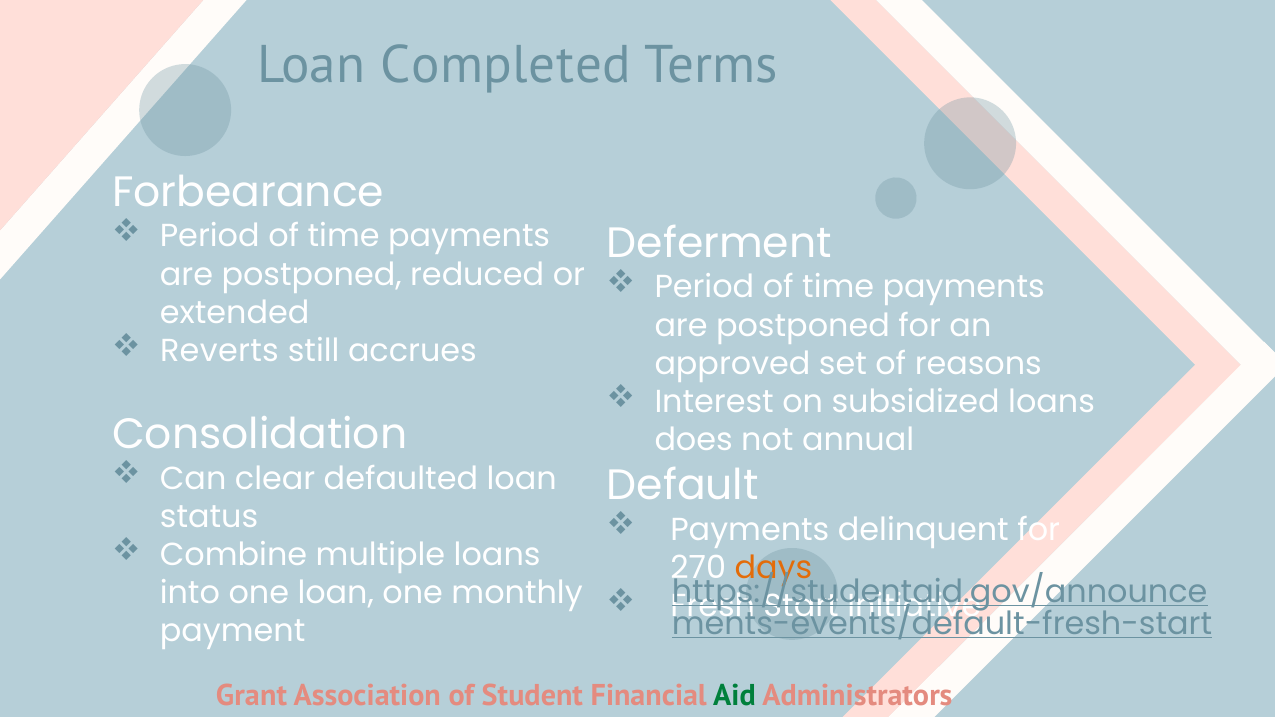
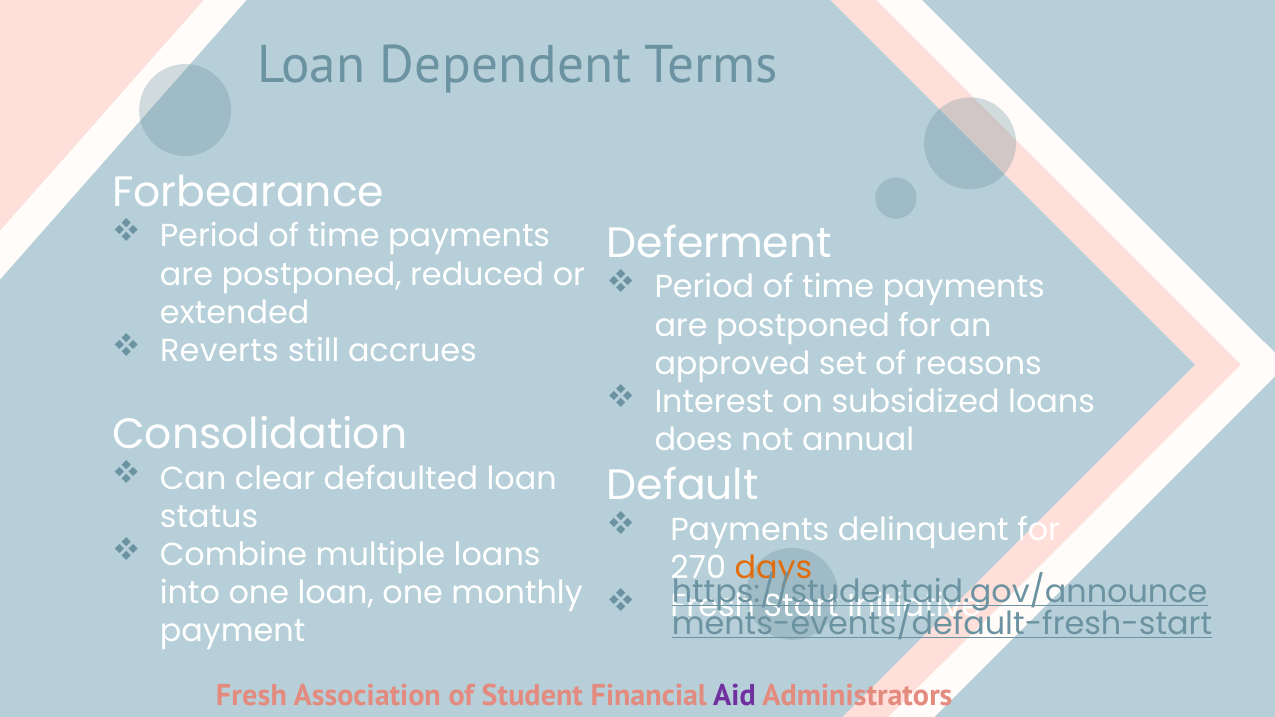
Completed: Completed -> Dependent (506, 65)
Grant: Grant -> Fresh (251, 696)
Aid colour: green -> purple (735, 696)
